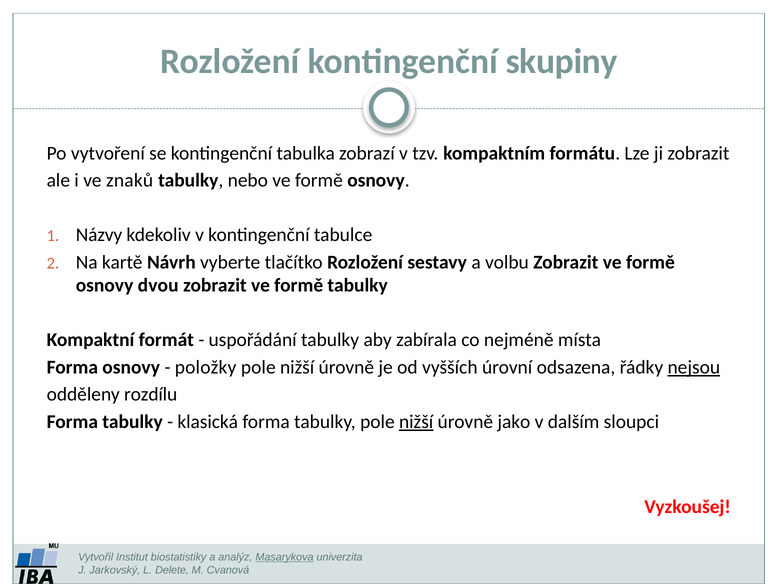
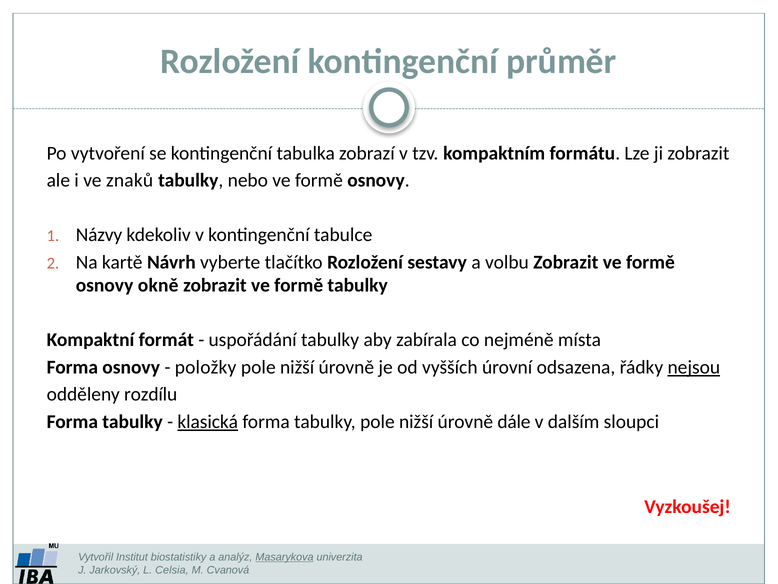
skupiny: skupiny -> průměr (561, 61)
dvou: dvou -> okně (158, 285)
klasická underline: none -> present (208, 421)
nižší underline: present -> none (416, 421)
jako: jako -> dále (514, 421)
Delete: Delete -> Celsia (172, 570)
